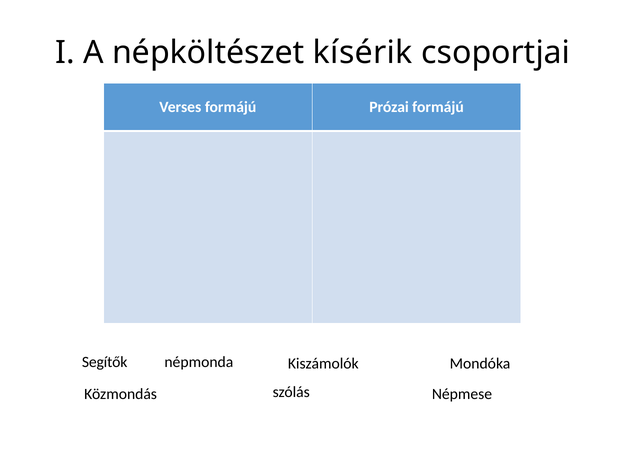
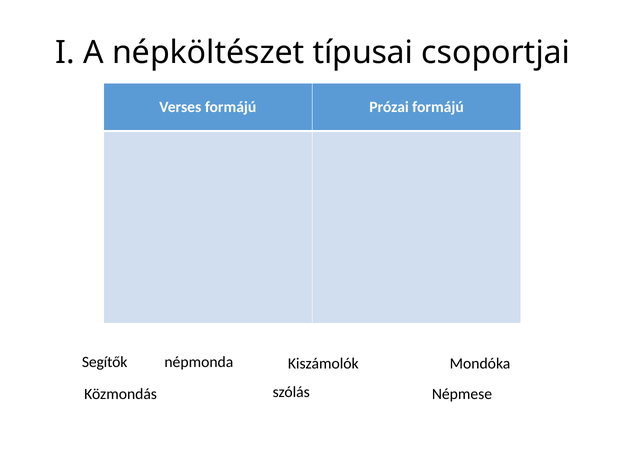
kísérik: kísérik -> típusai (363, 53)
